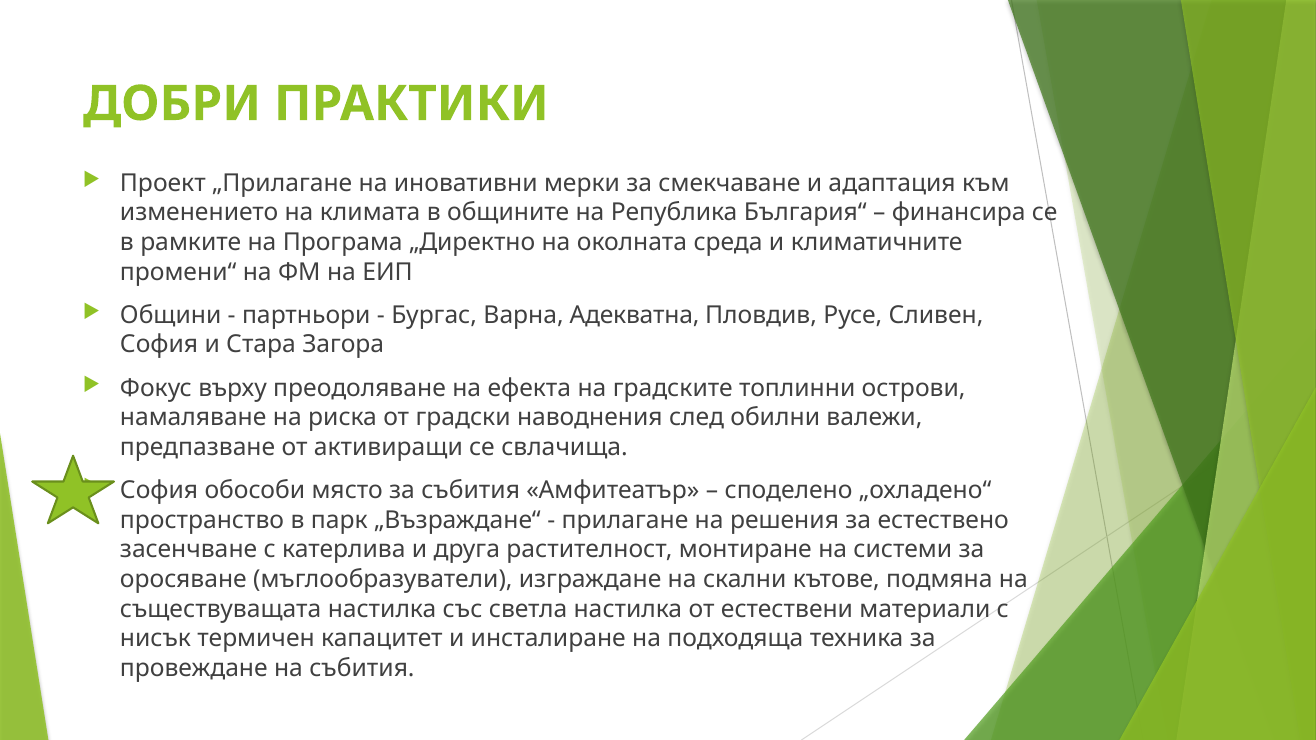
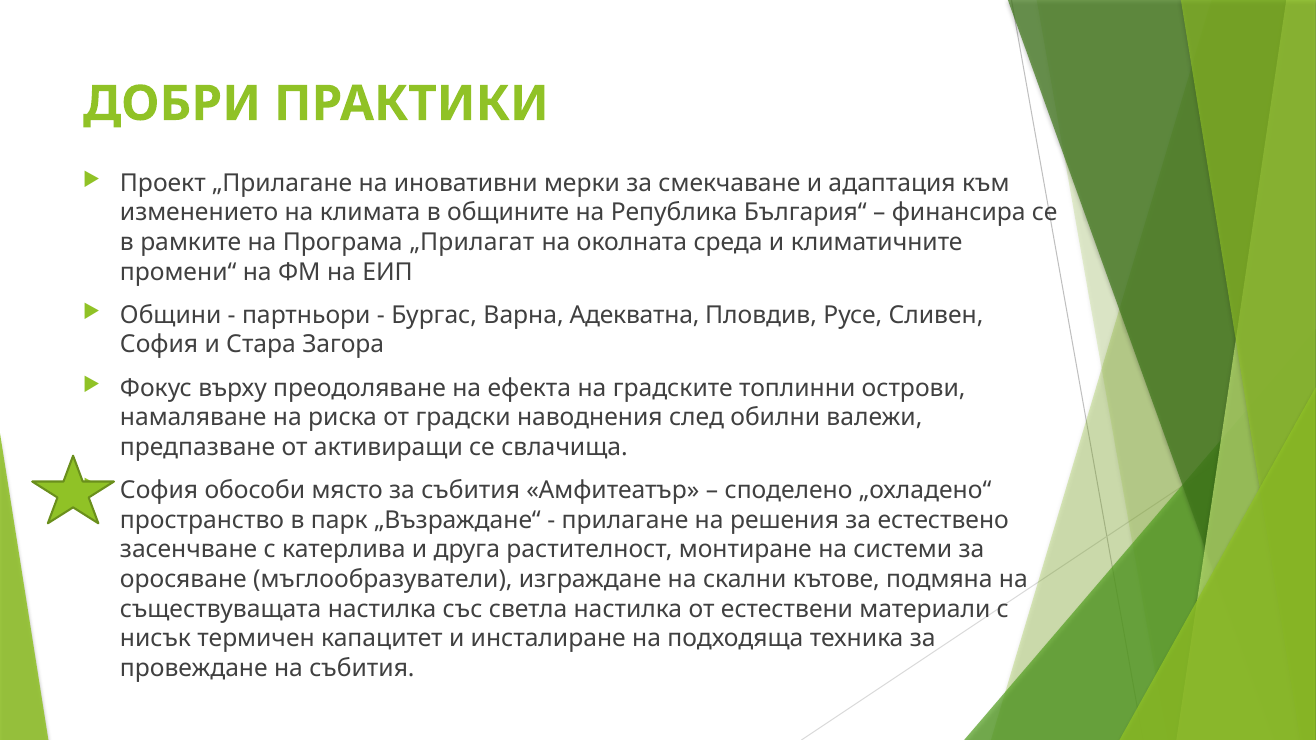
„Директно: „Директно -> „Прилагат (472, 242)
